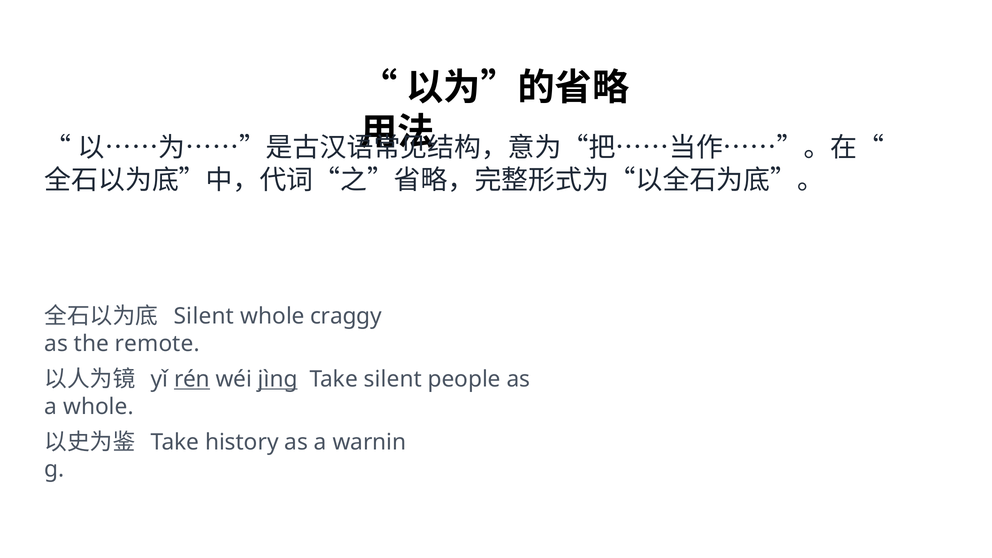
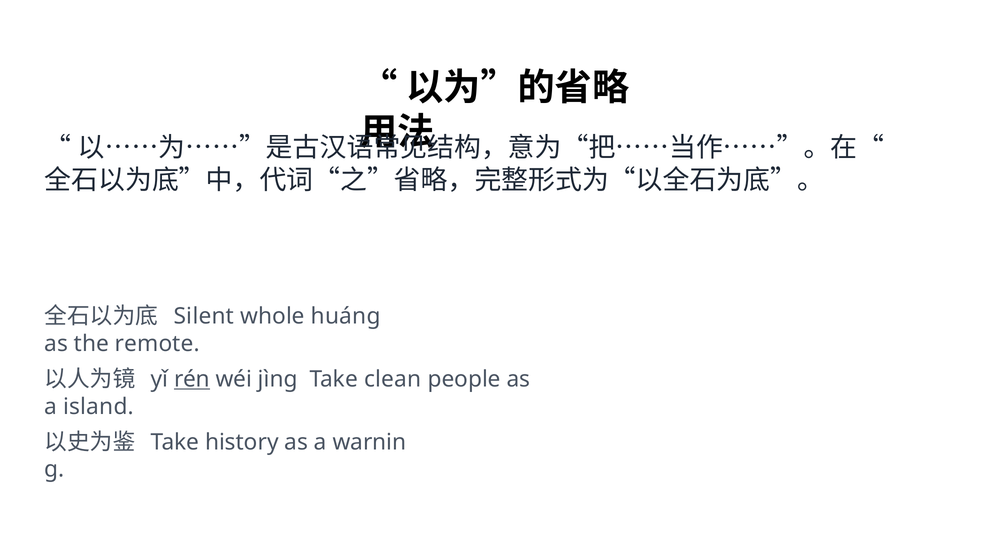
craggy: craggy -> huáng (346, 316)
jìng underline: present -> none (278, 379)
Take silent: silent -> clean (393, 379)
a whole: whole -> island (98, 407)
